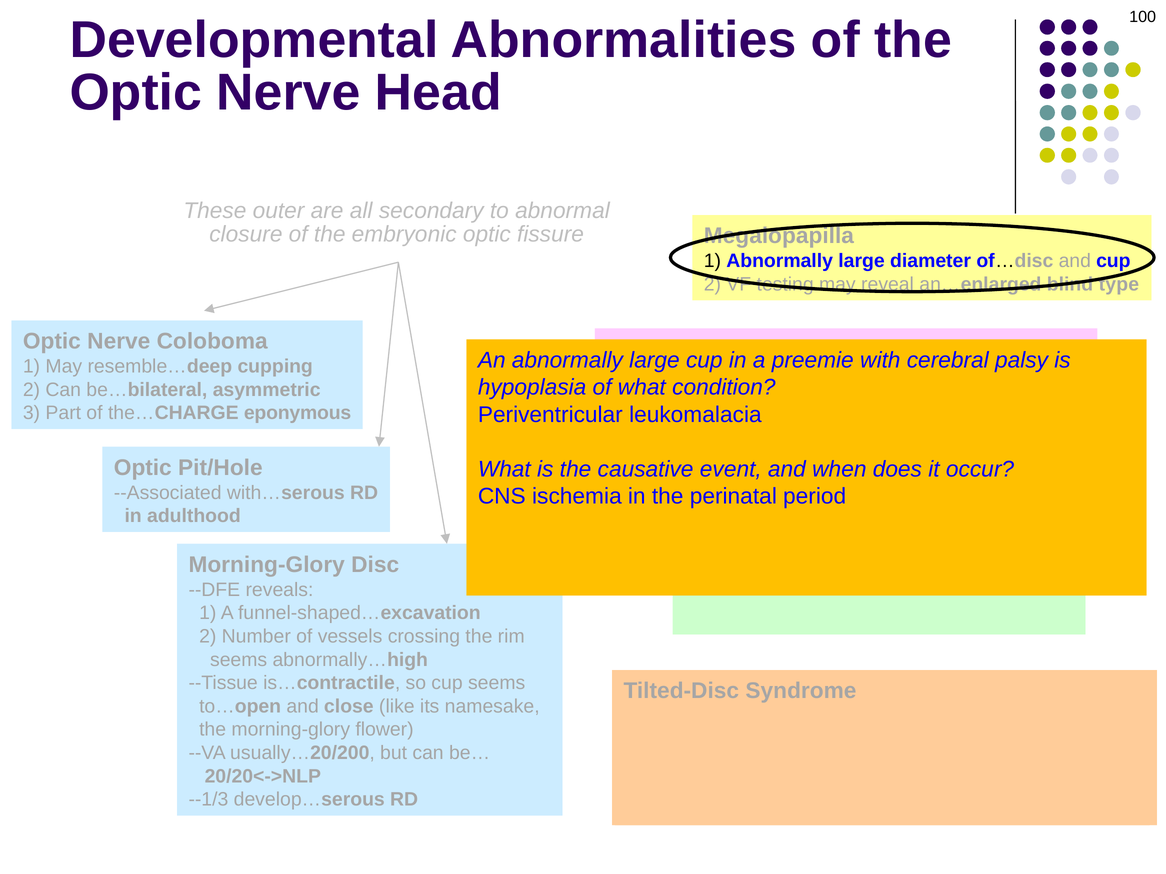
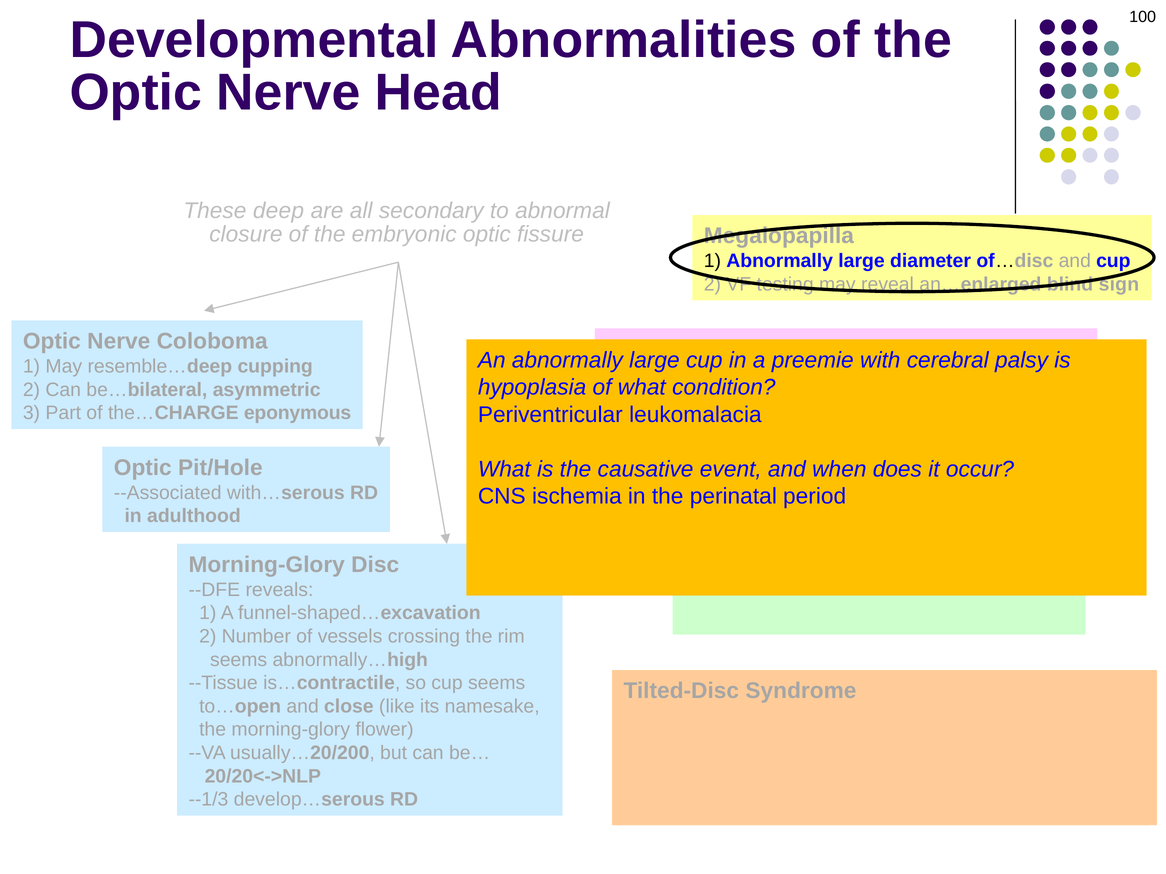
outer: outer -> deep (278, 211)
blind type: type -> sign (1119, 284)
